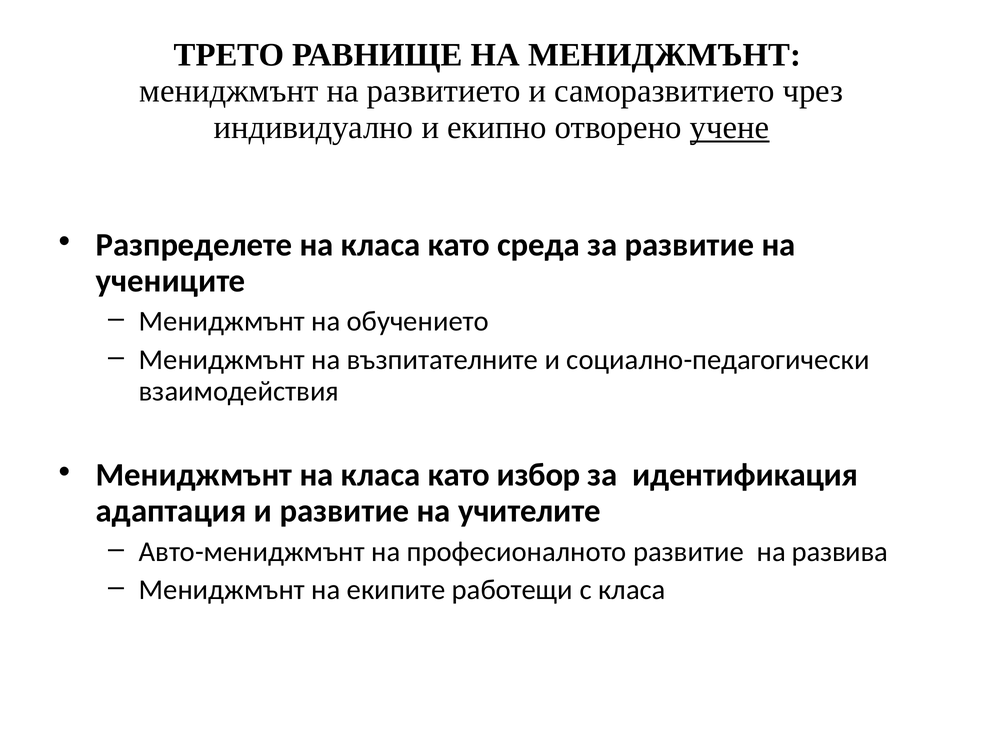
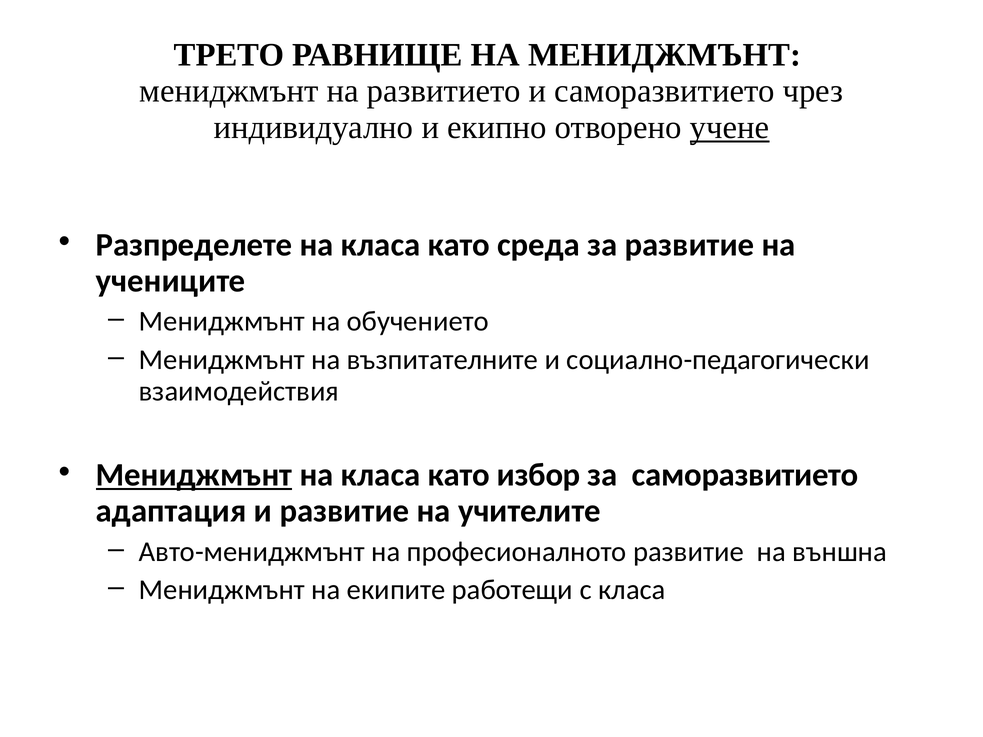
Мениджмънт underline: none -> present (194, 475)
за идентификация: идентификация -> саморазвитието (745, 475)
развива: развива -> външна (840, 552)
